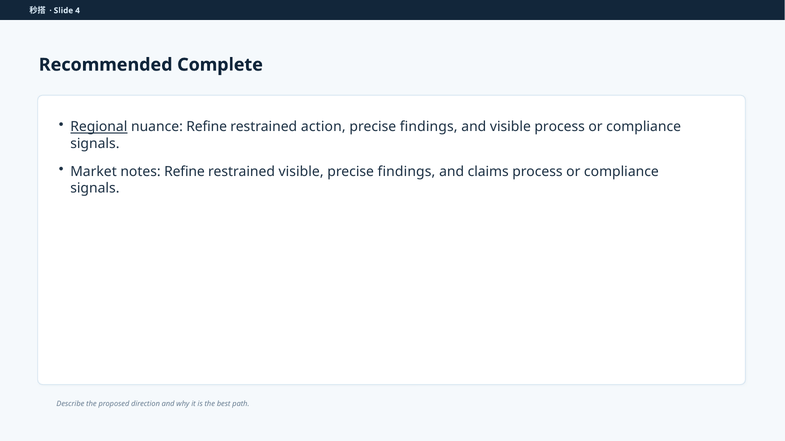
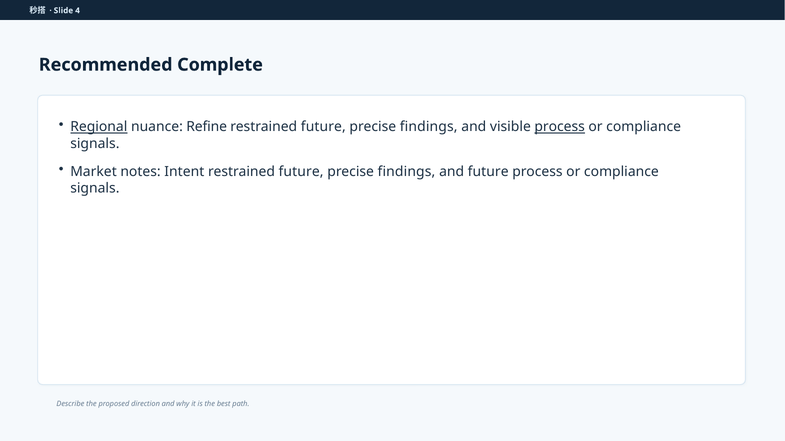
action: action -> future (323, 127)
process underline: none -> present (560, 127)
notes Refine: Refine -> Intent (184, 172)
visible: visible -> future (301, 172)
and claims: claims -> future (488, 172)
